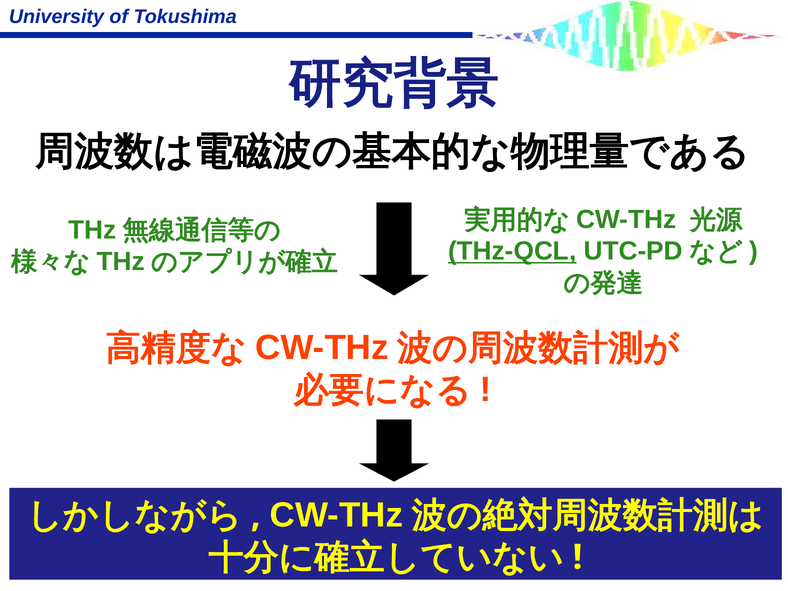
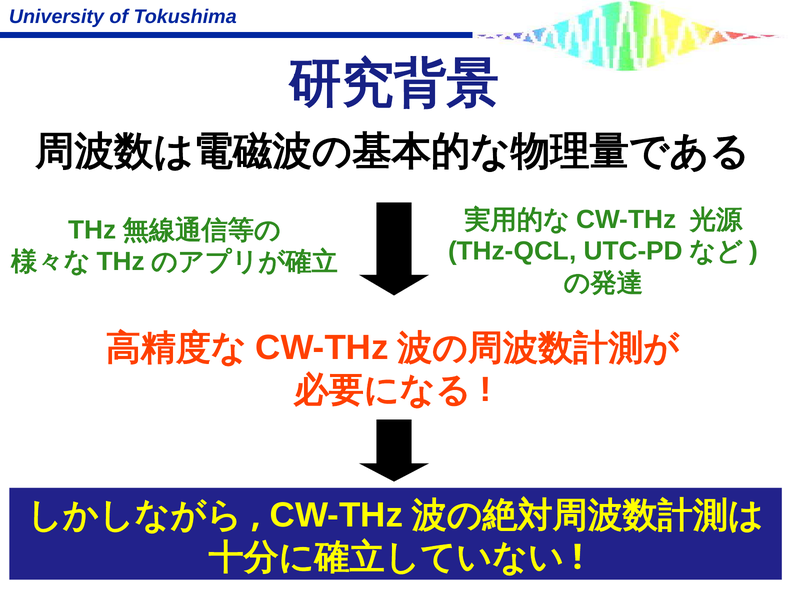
THz-QCL underline: present -> none (512, 251)
